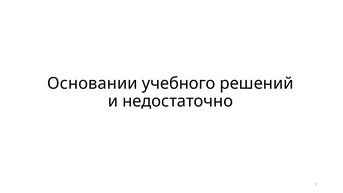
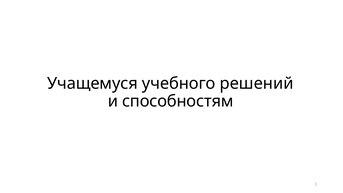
Основании: Основании -> Учащемуся (93, 83)
недостаточно: недостаточно -> способностям (178, 101)
